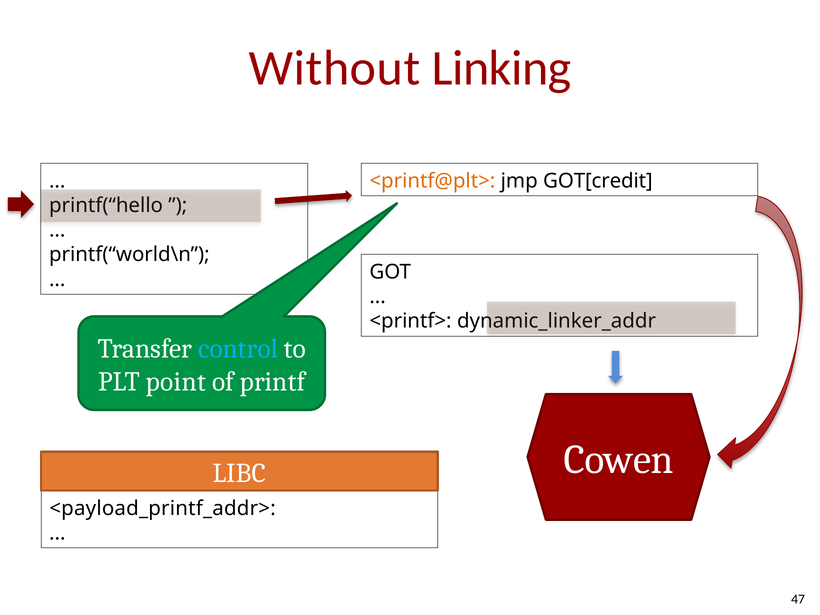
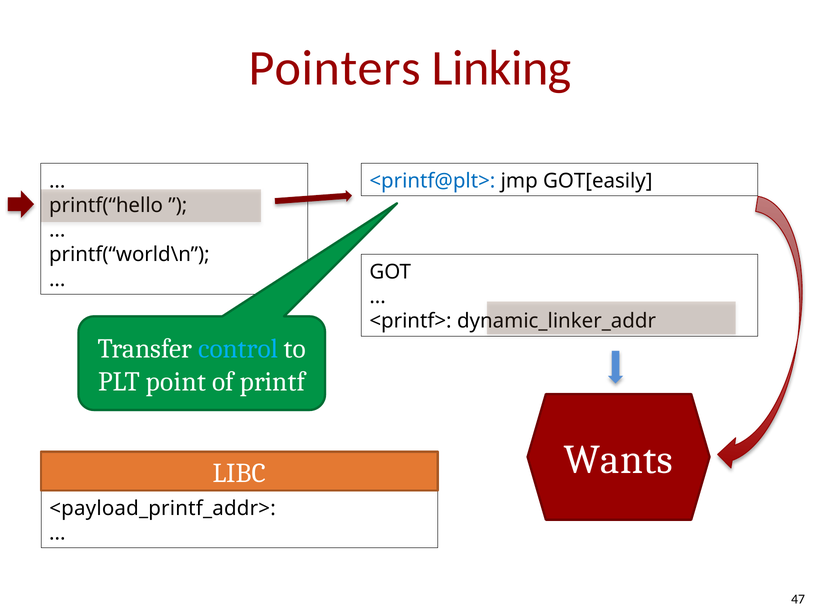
Without: Without -> Pointers (335, 68)
<printf@plt> colour: orange -> blue (432, 181)
GOT[credit: GOT[credit -> GOT[easily (598, 181)
Cowen: Cowen -> Wants (618, 460)
